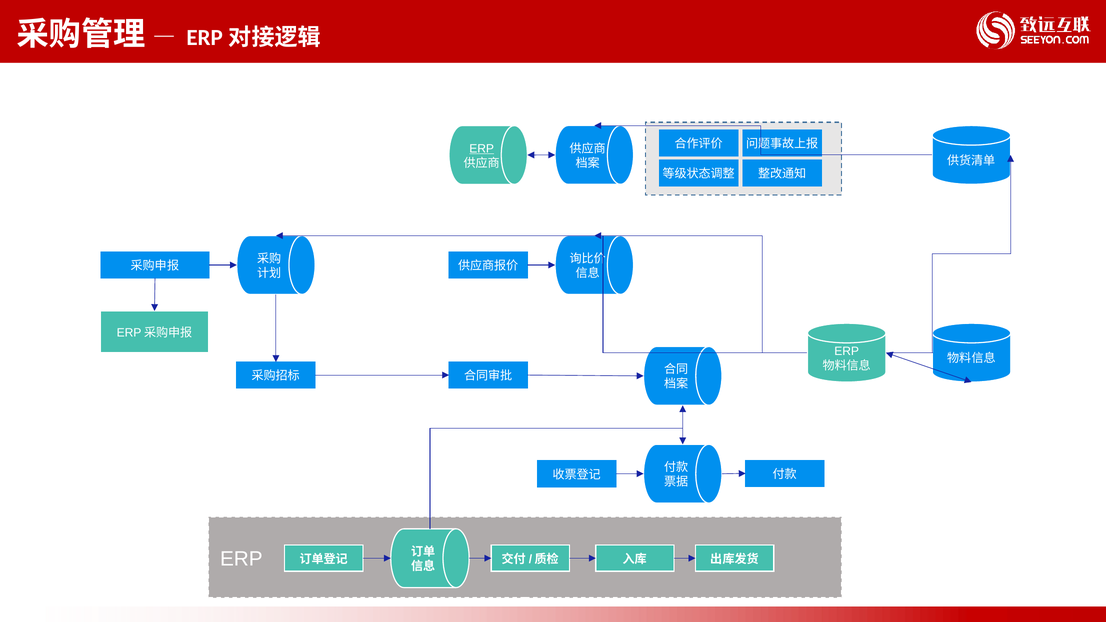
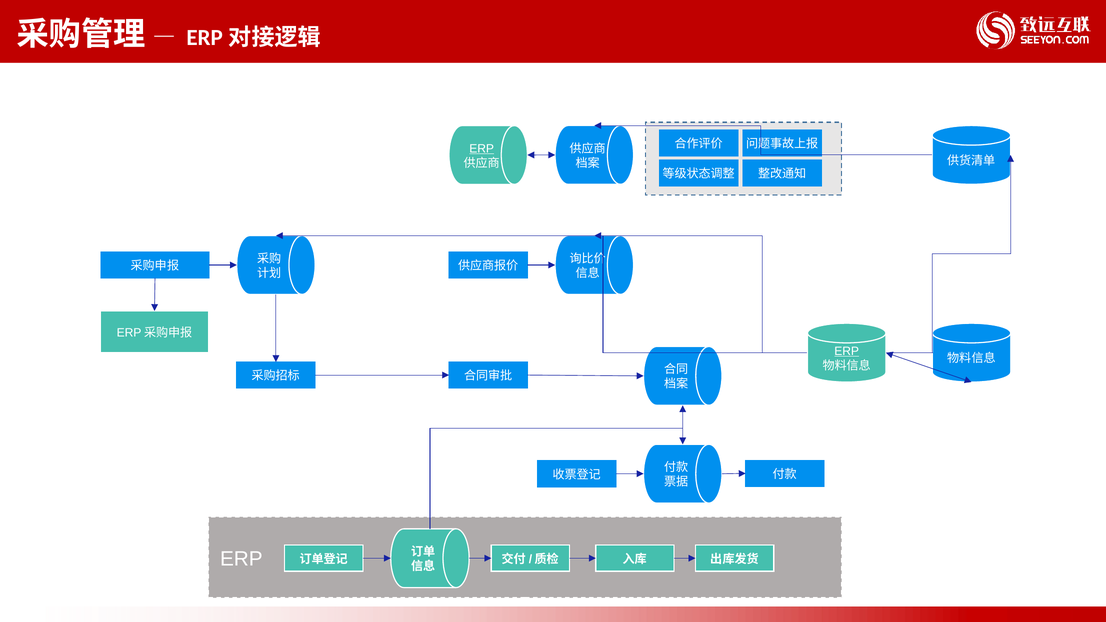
ERP underline: none -> present (847, 351)
